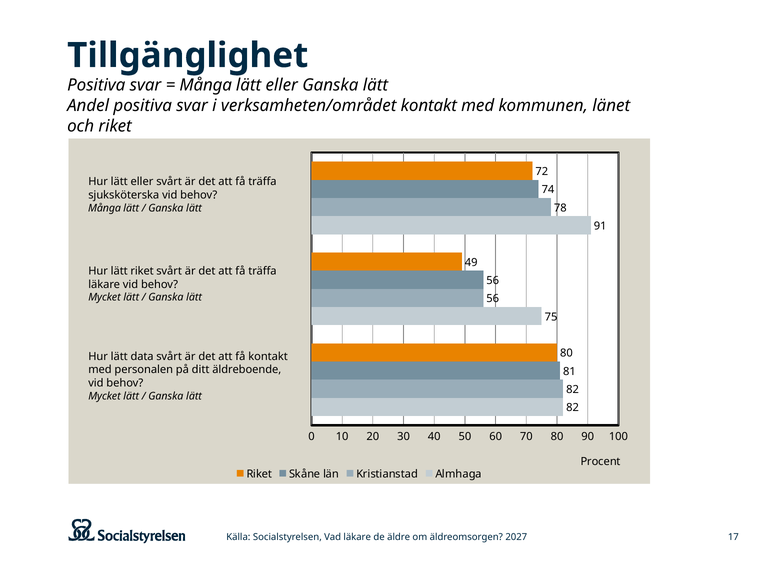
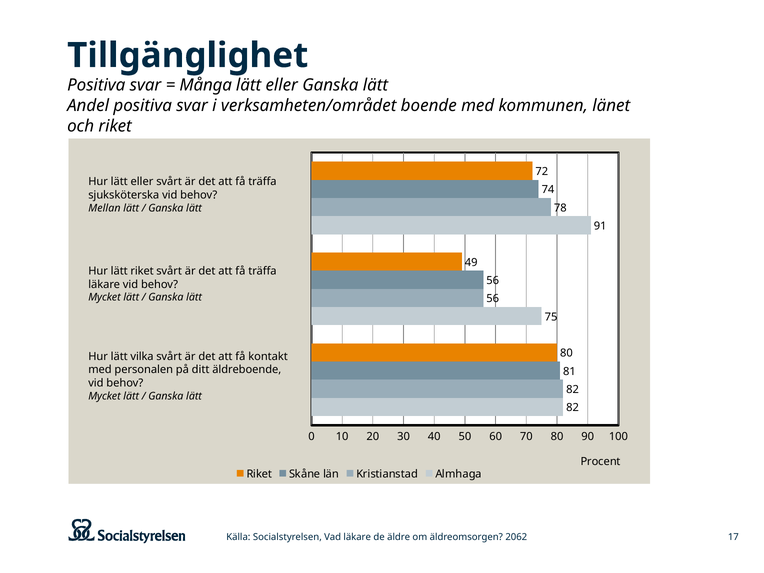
verksamheten/området kontakt: kontakt -> boende (429, 106)
Många: Många -> Mellan (104, 208)
data: data -> vilka (142, 356)
2027: 2027 -> 2062 (516, 537)
